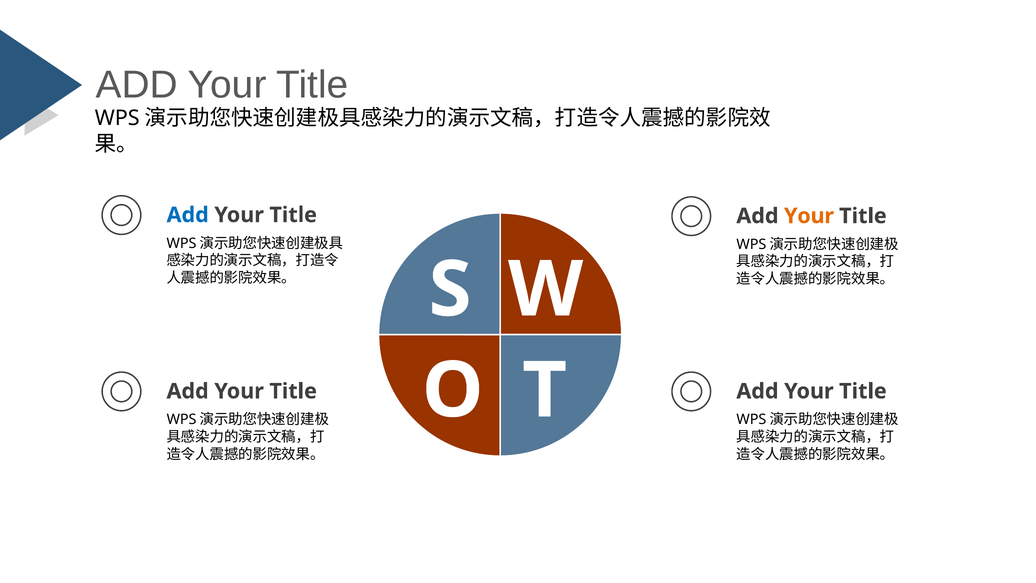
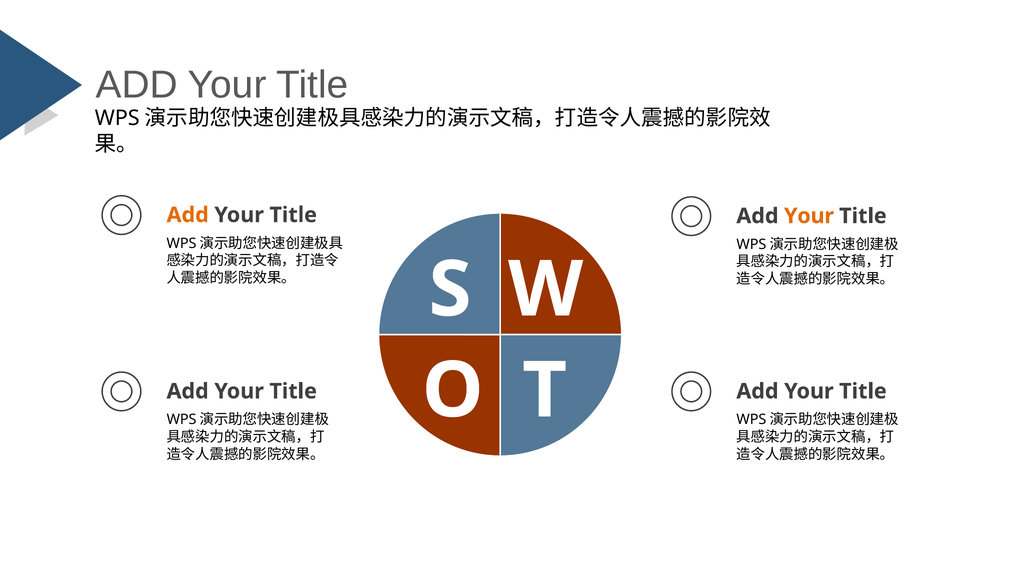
Add colour: blue -> orange (188, 215)
